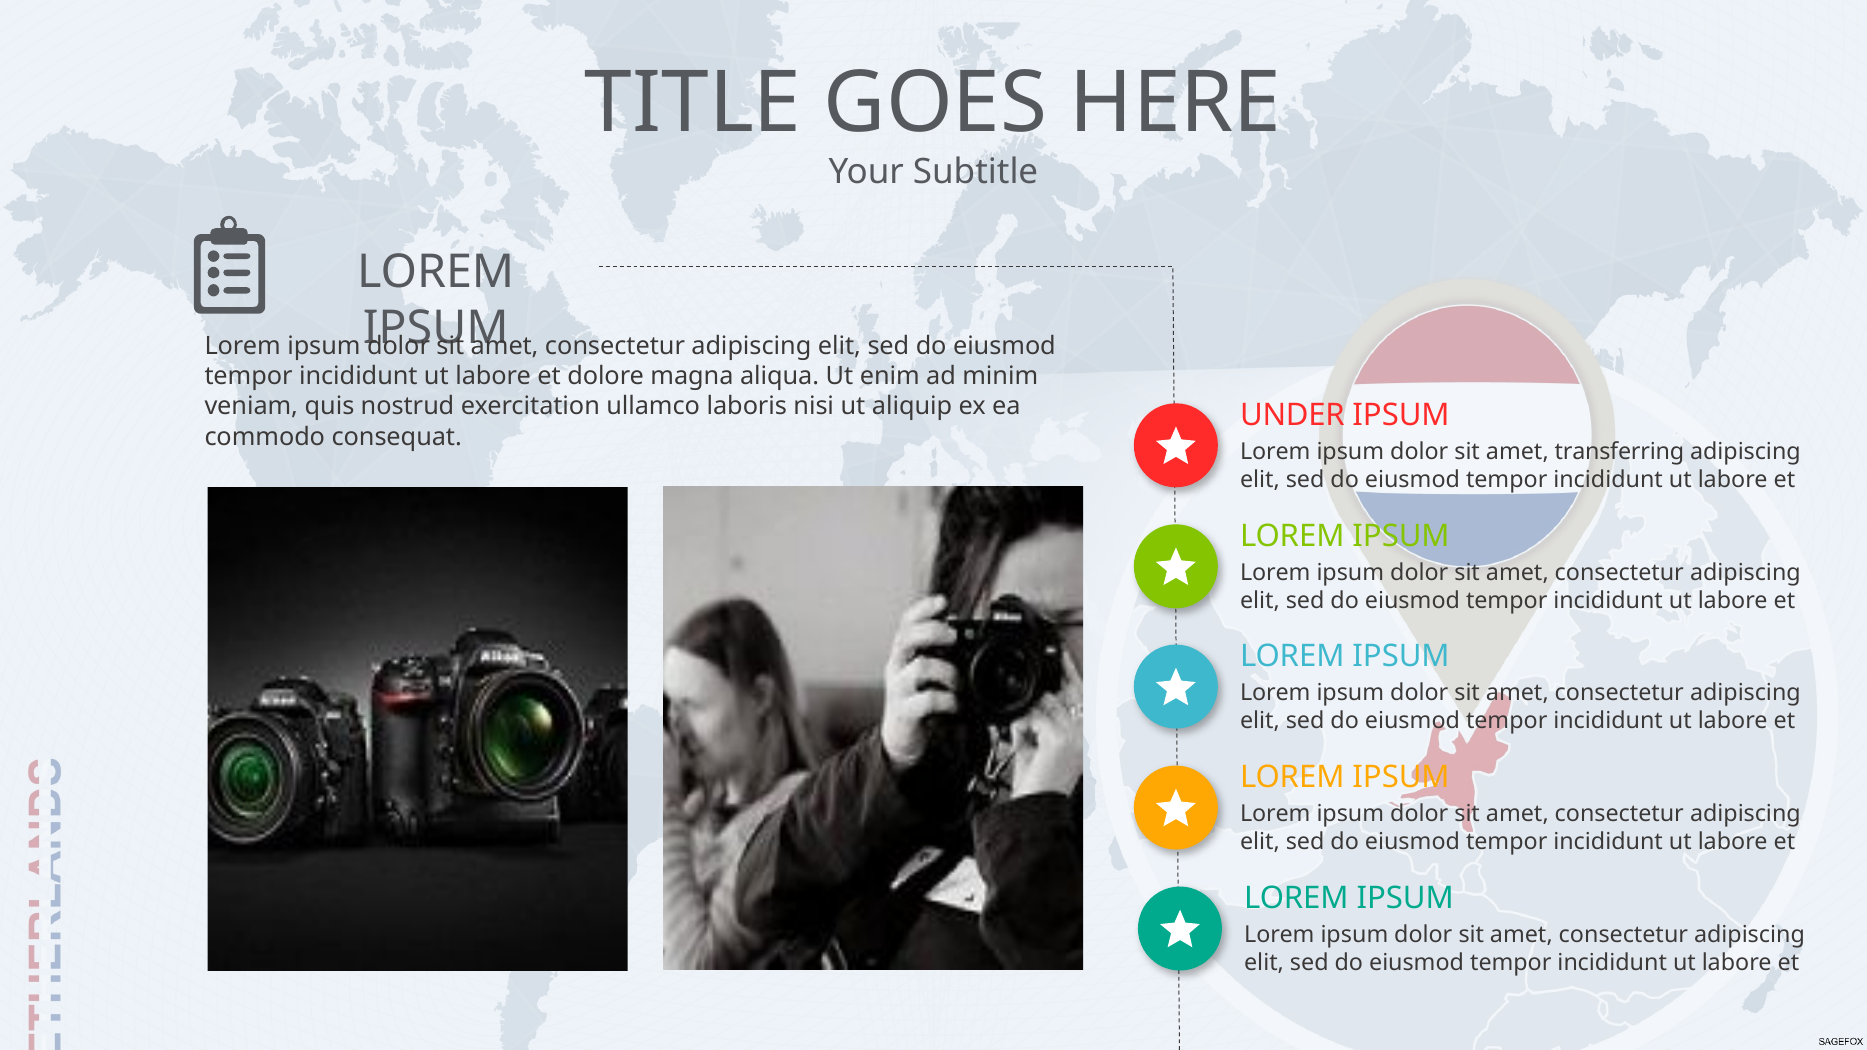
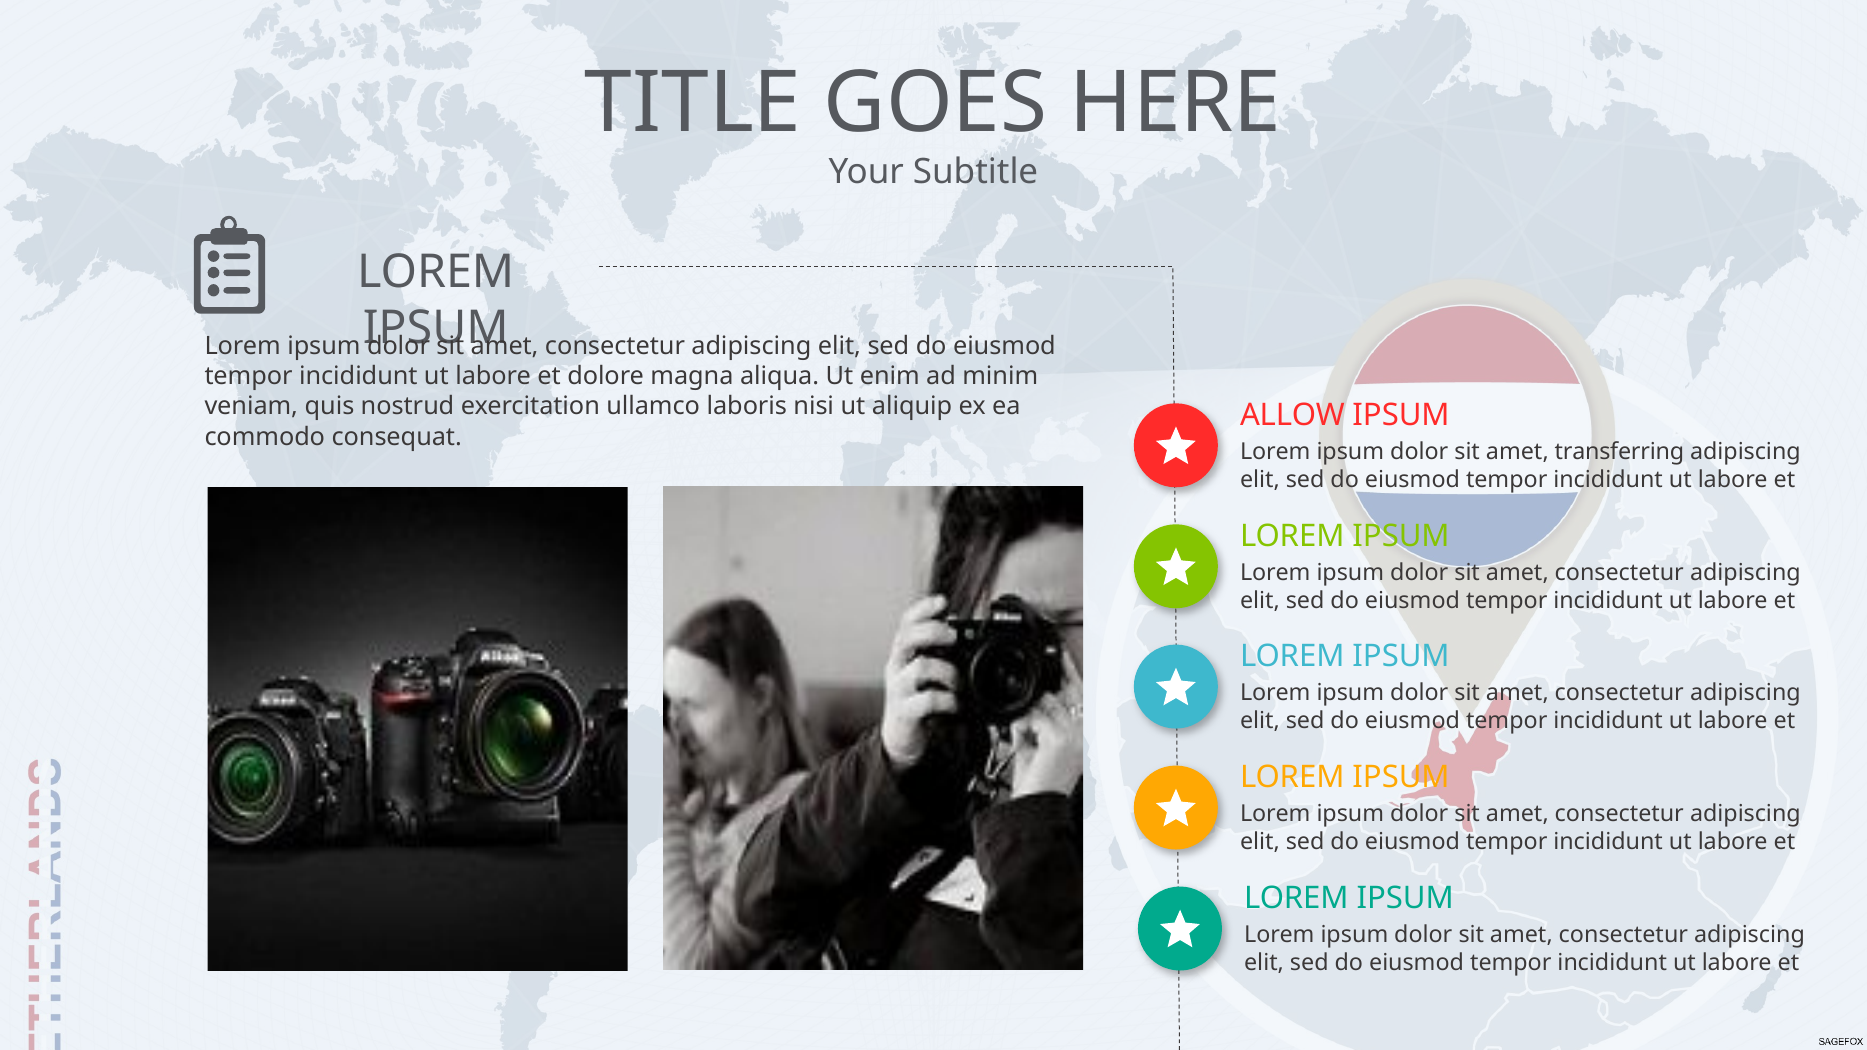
UNDER: UNDER -> ALLOW (1292, 415)
